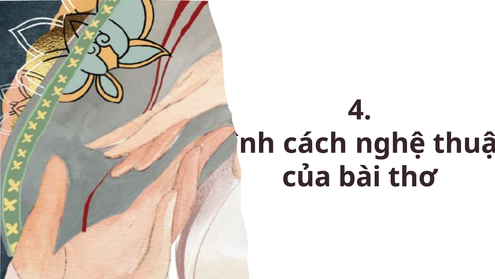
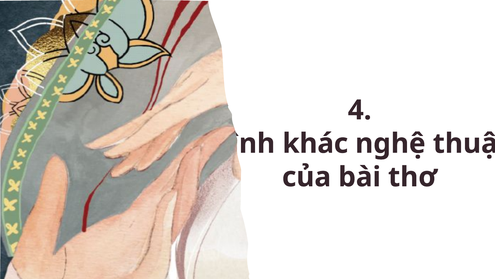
cách: cách -> khác (315, 143)
